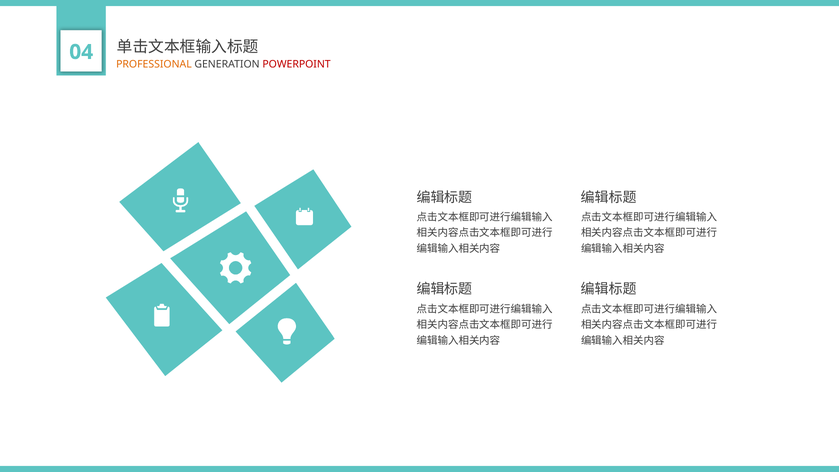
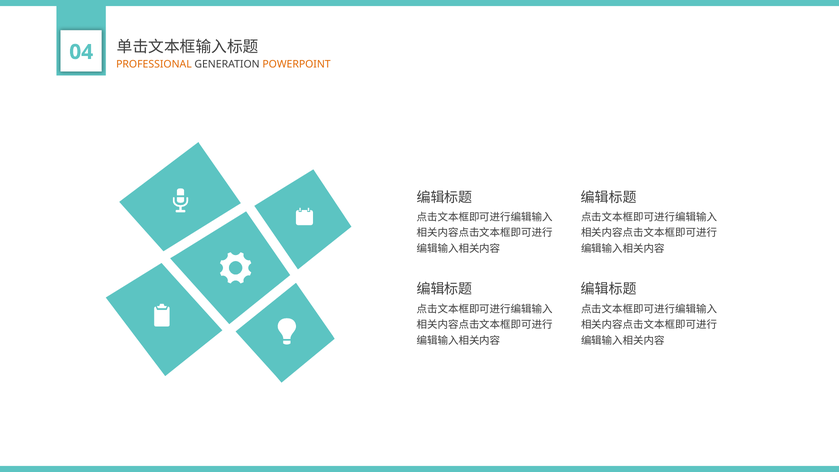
POWERPOINT colour: red -> orange (297, 64)
